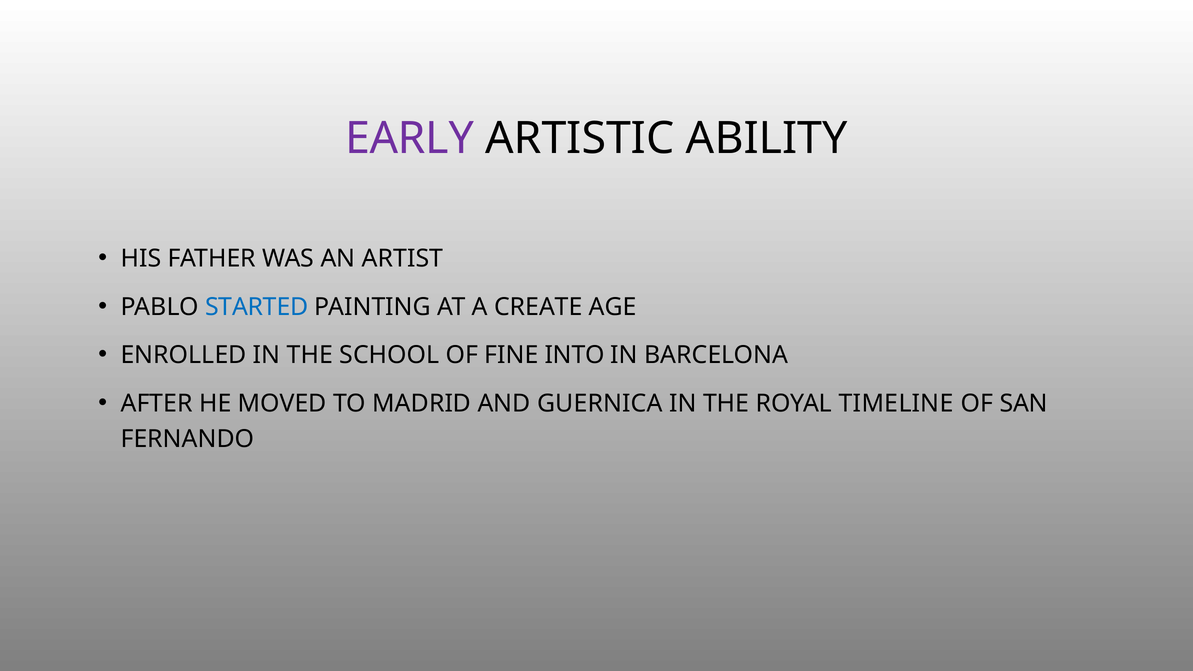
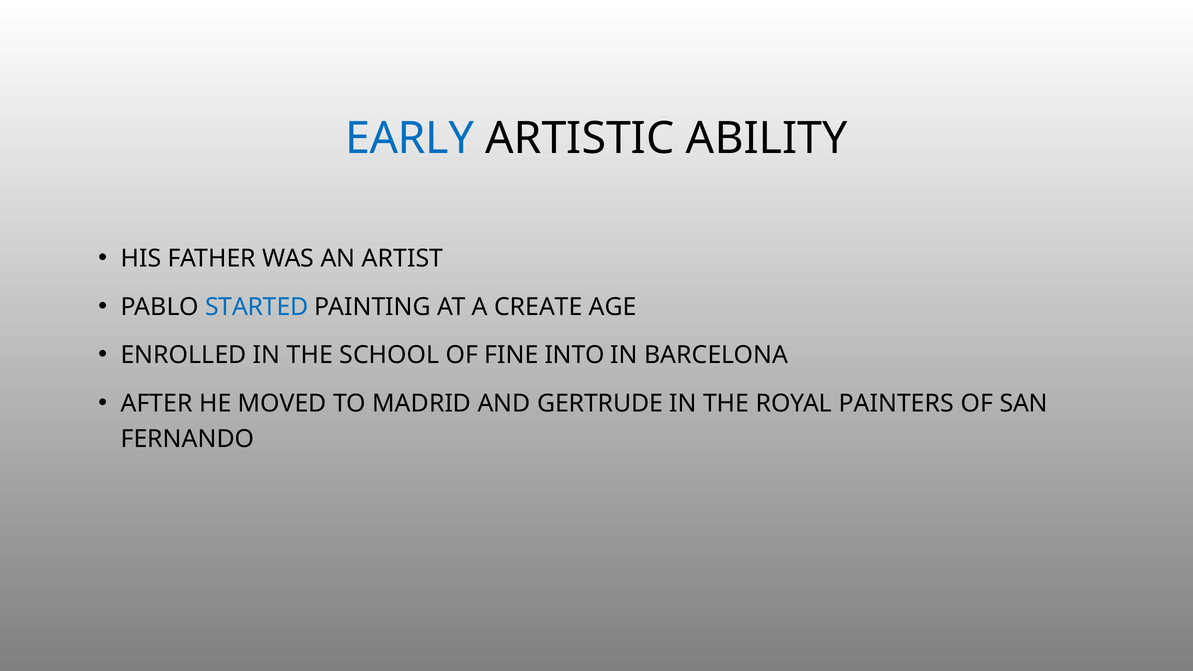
EARLY colour: purple -> blue (409, 138)
GUERNICA: GUERNICA -> GERTRUDE (600, 403)
TIMELINE: TIMELINE -> PAINTERS (896, 403)
